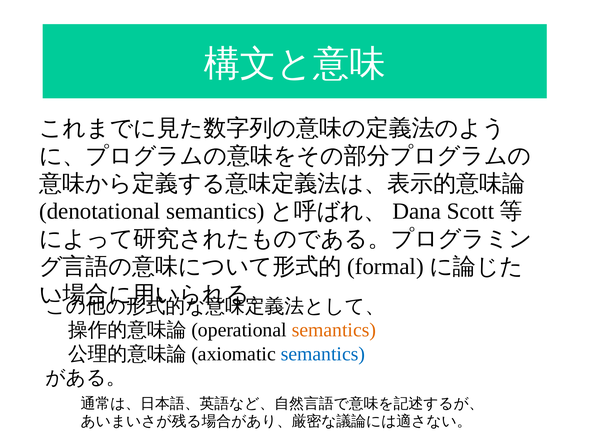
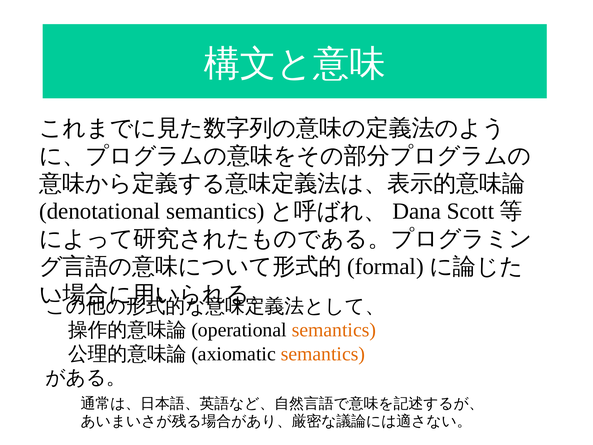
semantics colour: blue -> orange (323, 354)
